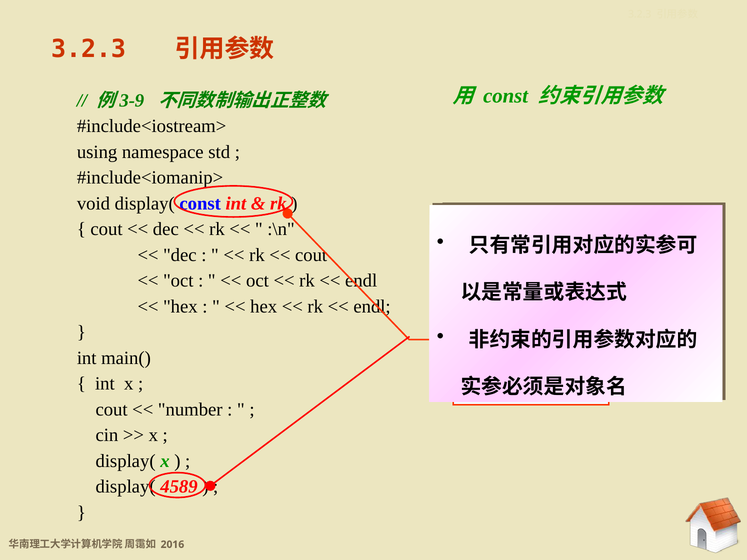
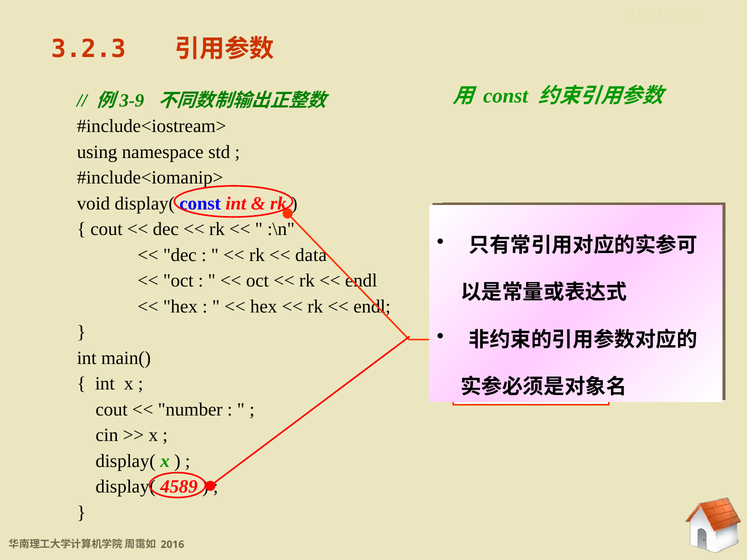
cout: cout -> data (311, 255)
